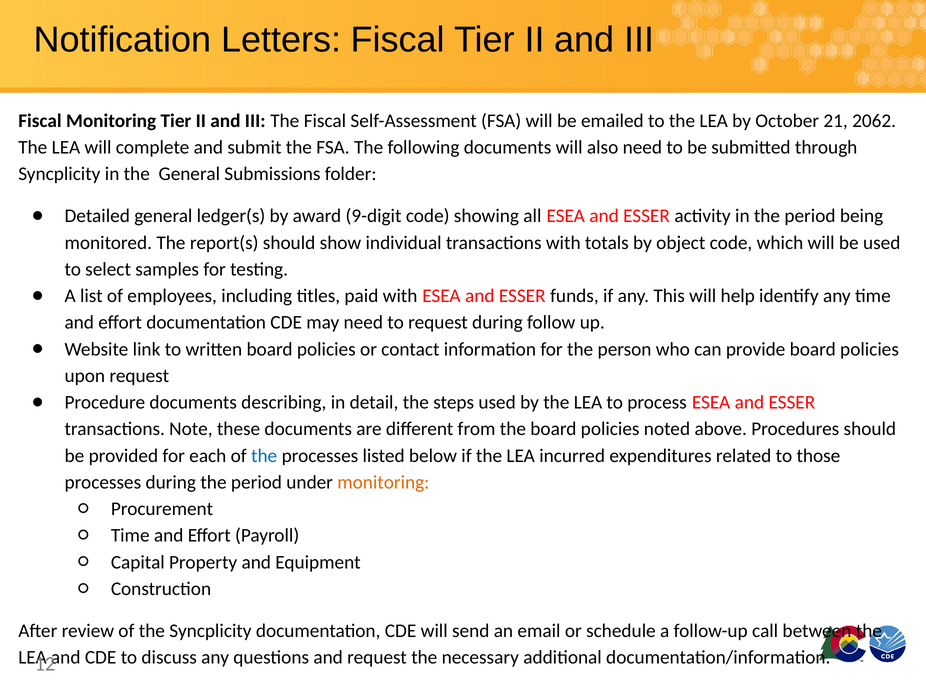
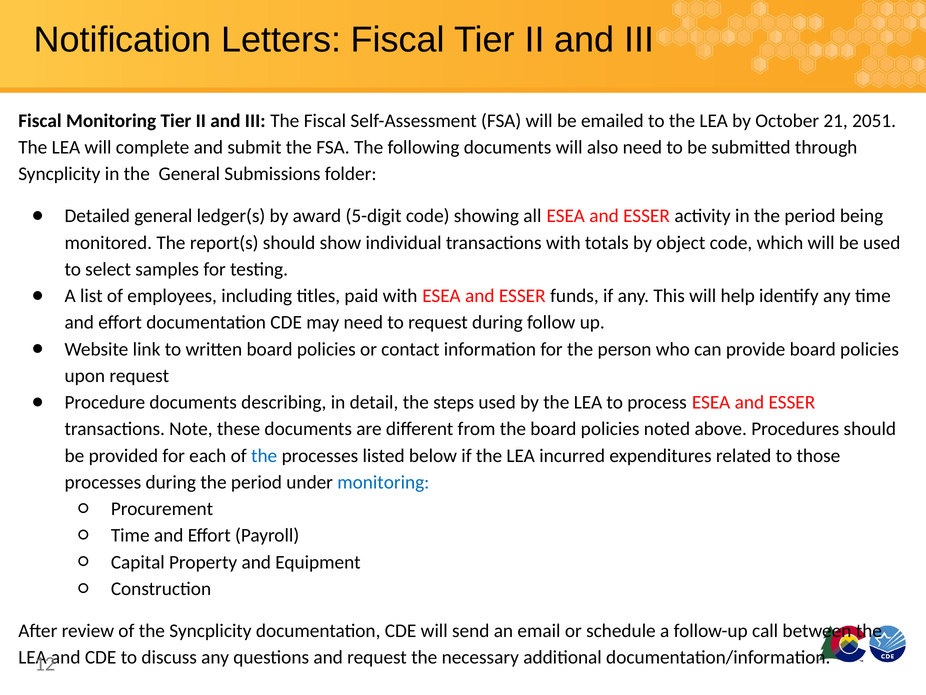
2062: 2062 -> 2051 (874, 121)
9-digit: 9-digit -> 5-digit (374, 216)
monitoring colour: orange -> blue (383, 482)
